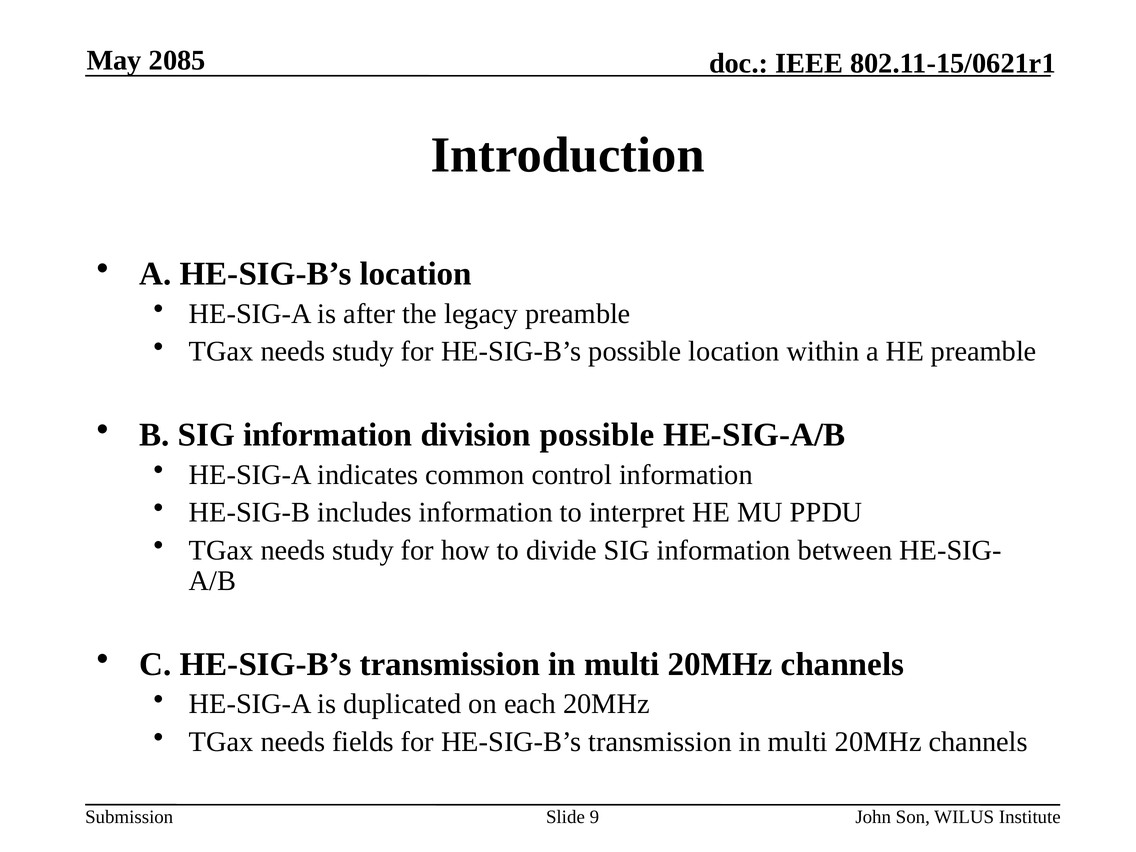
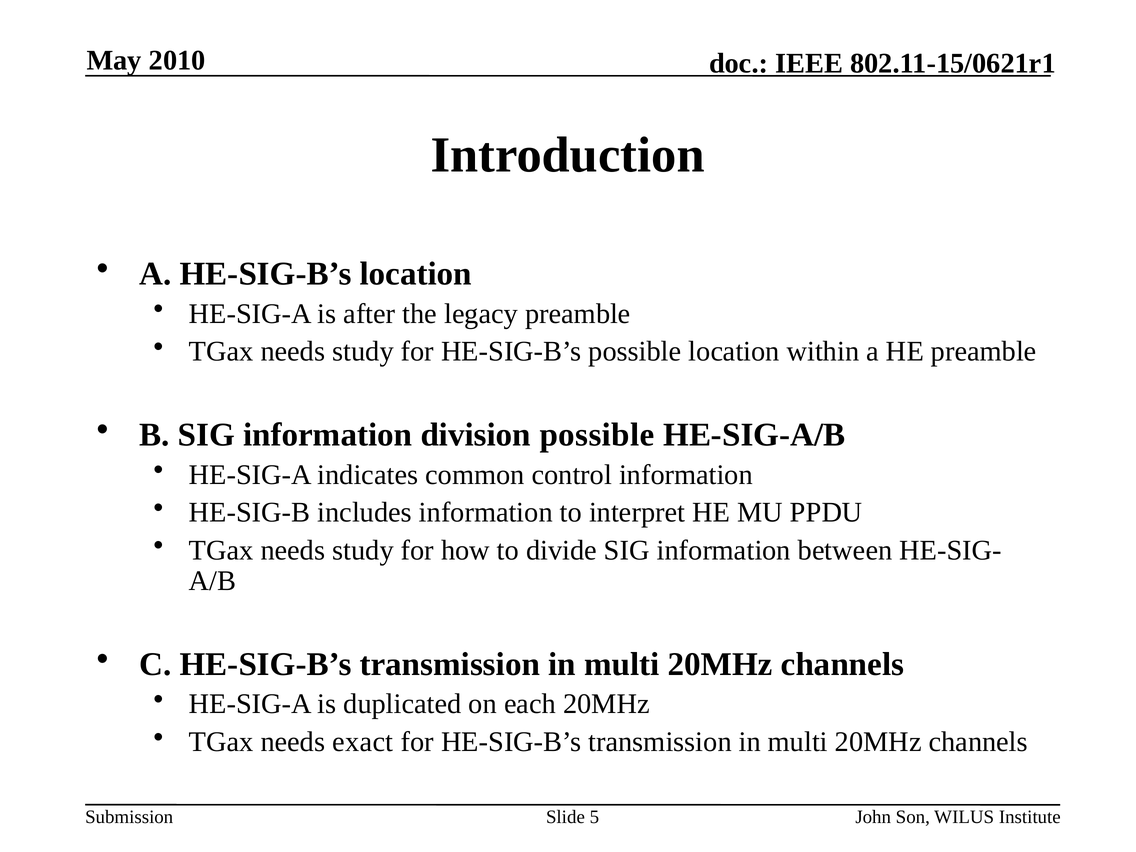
2085: 2085 -> 2010 (177, 60)
fields: fields -> exact (363, 742)
9: 9 -> 5 (594, 817)
